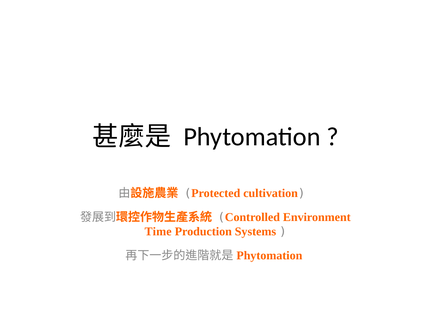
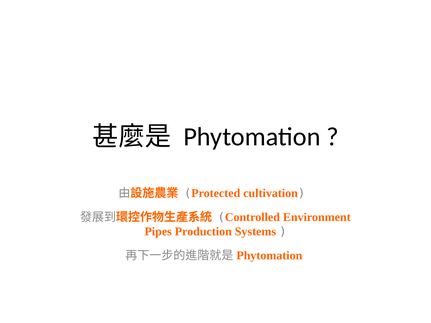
Time: Time -> Pipes (158, 232)
